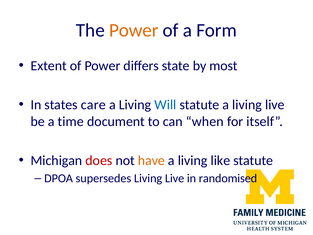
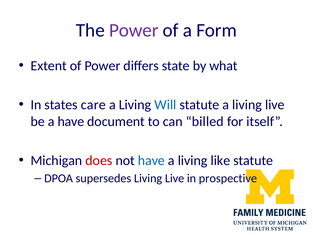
Power colour: orange -> purple (134, 30)
most: most -> what (223, 66)
a time: time -> have (71, 121)
when: when -> billed (205, 121)
have colour: orange -> blue (151, 160)
randomised: randomised -> prospective (228, 178)
